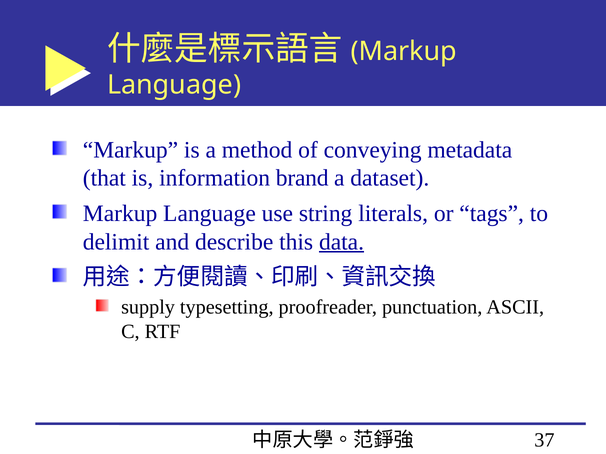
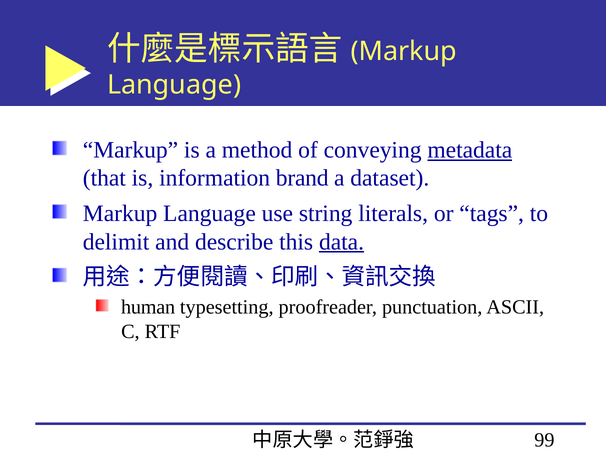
metadata underline: none -> present (470, 150)
supply: supply -> human (148, 307)
37: 37 -> 99 (544, 441)
